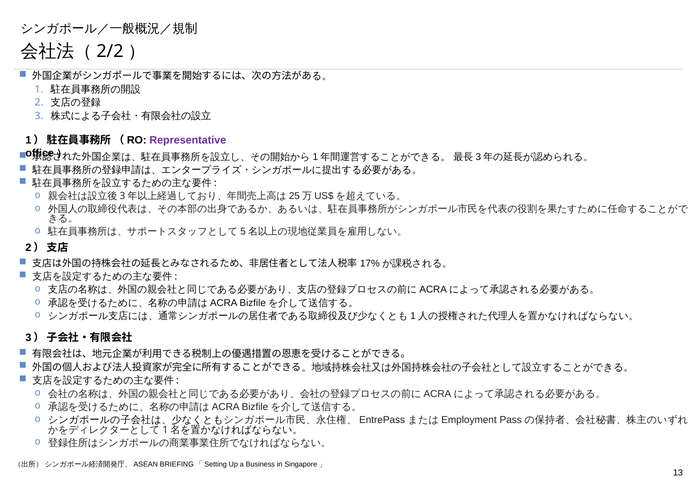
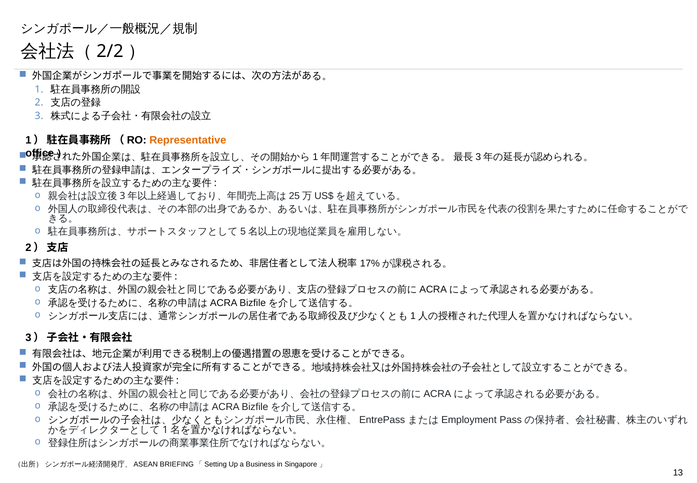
Representative colour: purple -> orange (188, 140)
